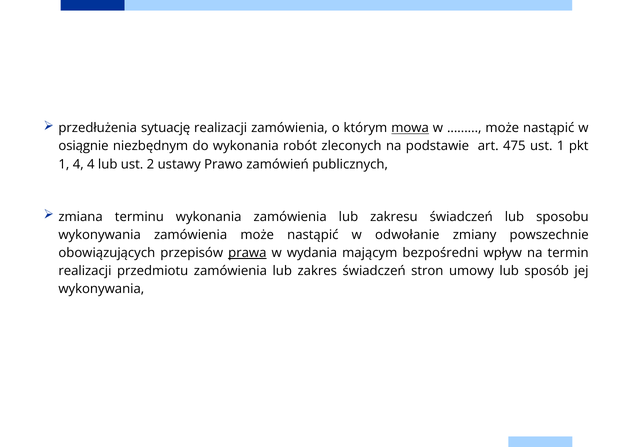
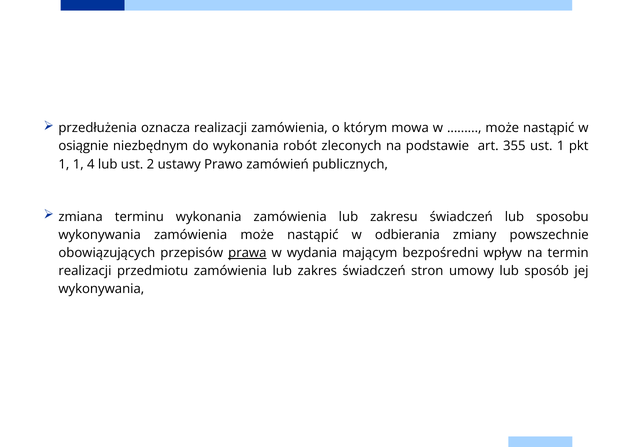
sytuację: sytuację -> oznacza (166, 128)
mowa underline: present -> none (410, 128)
475: 475 -> 355 (514, 146)
1 4: 4 -> 1 (78, 164)
odwołanie: odwołanie -> odbierania (407, 235)
